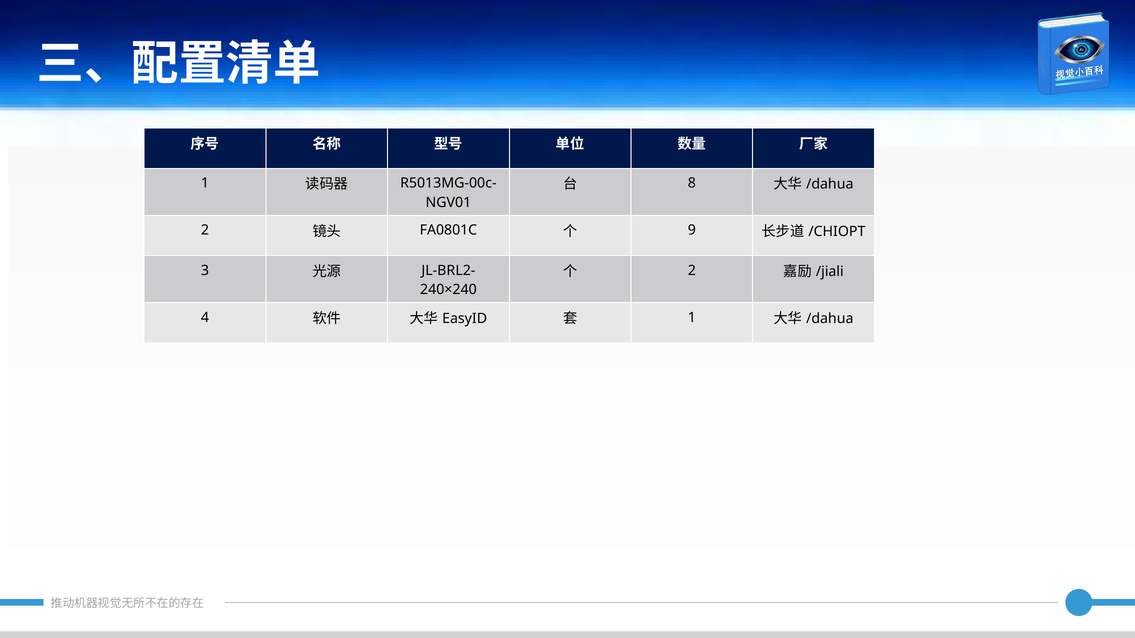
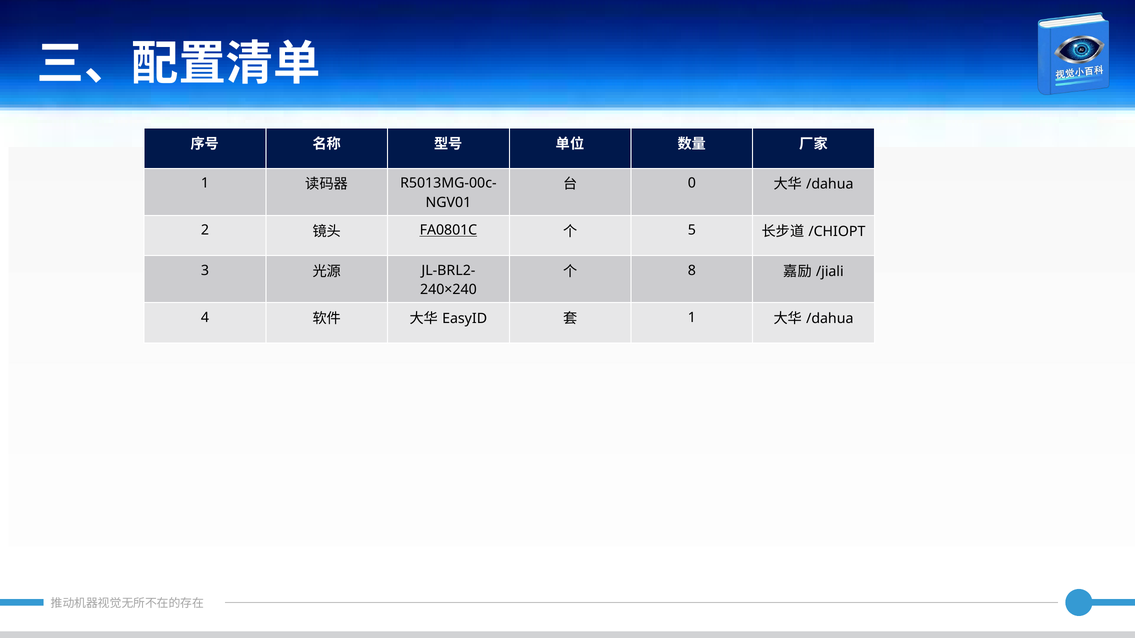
8: 8 -> 0 (692, 183)
FA0801C underline: none -> present (448, 230)
9: 9 -> 5 (692, 230)
2: 2 -> 8 (692, 271)
